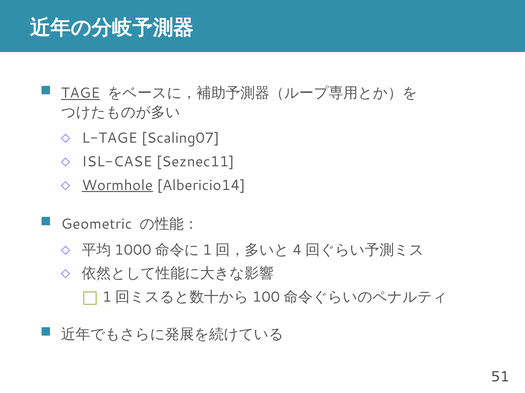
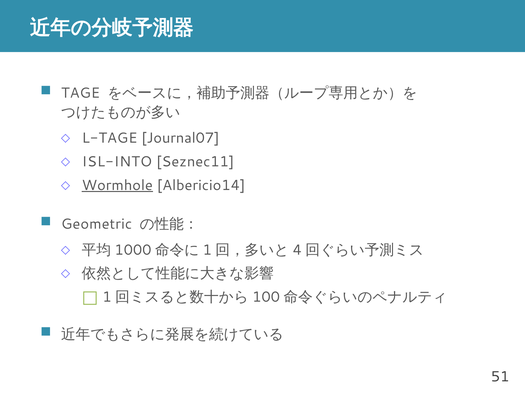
TAGE underline: present -> none (81, 93)
Scaling07: Scaling07 -> Journal07 (180, 138)
ISL-CASE: ISL-CASE -> ISL-INTO (117, 162)
